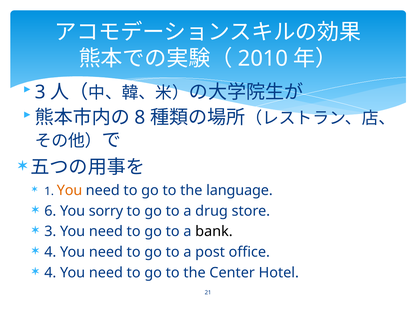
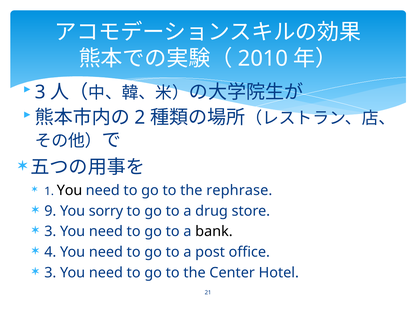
8: 8 -> 2 (140, 117)
You colour: orange -> black (70, 190)
language: language -> rephrase (239, 190)
6: 6 -> 9 (50, 211)
4: 4 -> 3 (50, 273)
